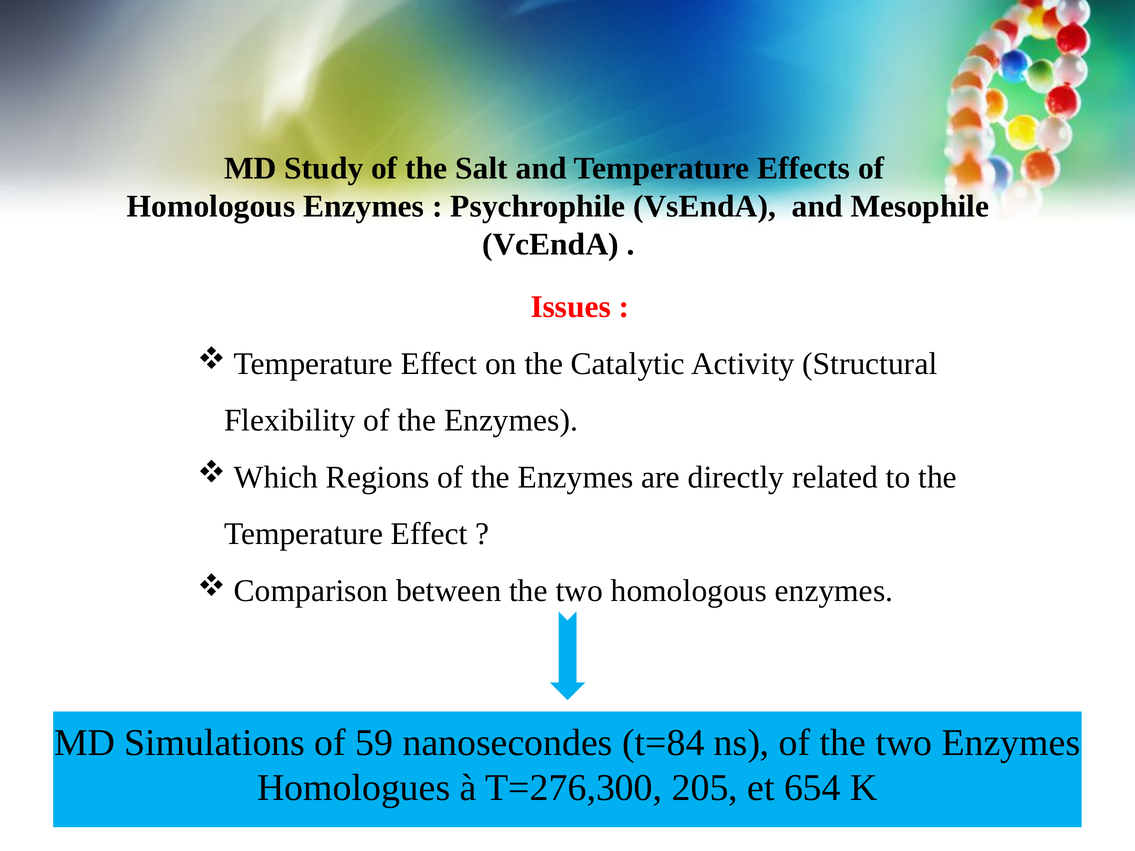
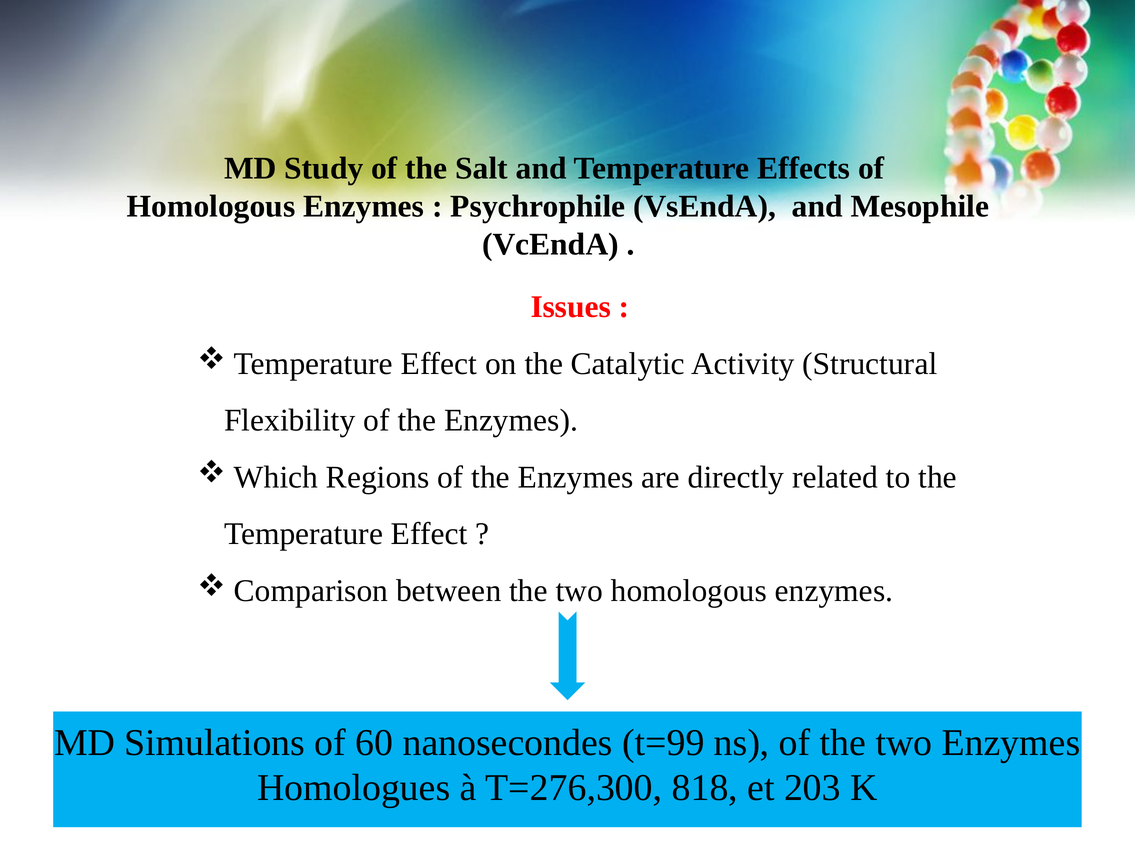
59: 59 -> 60 (374, 743)
t=84: t=84 -> t=99 (663, 743)
205: 205 -> 818 (705, 788)
654: 654 -> 203 (812, 788)
